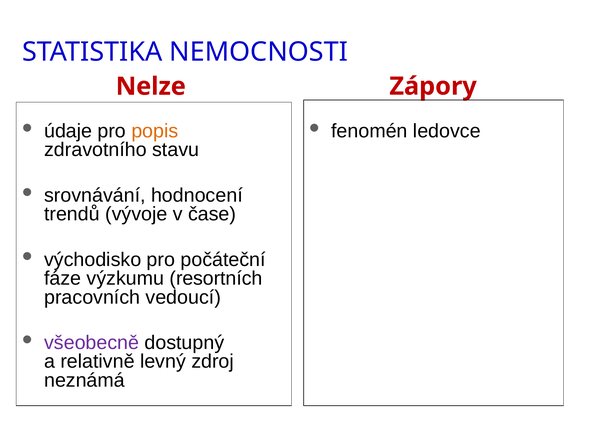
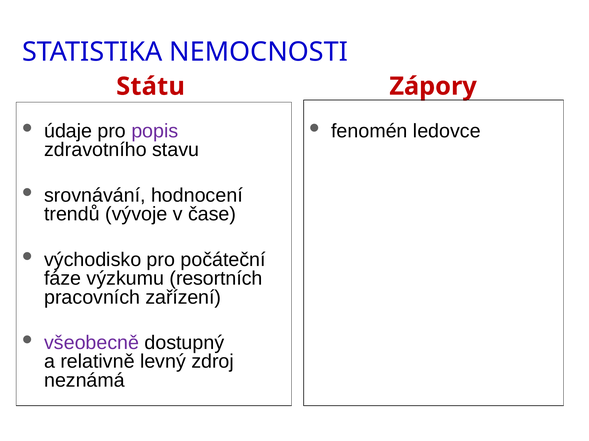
Nelze: Nelze -> Státu (151, 87)
popis colour: orange -> purple (155, 131)
vedoucí: vedoucí -> zařízení (183, 298)
